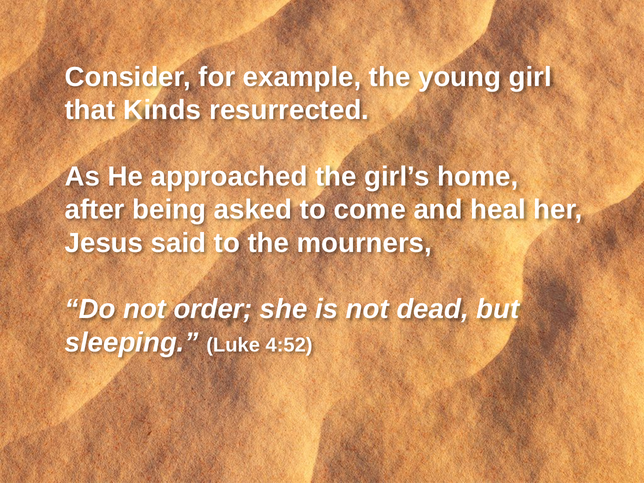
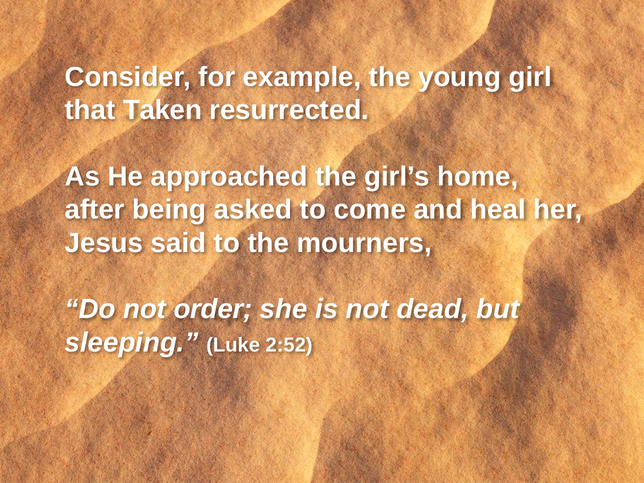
Kinds: Kinds -> Taken (162, 110)
4:52: 4:52 -> 2:52 (289, 345)
